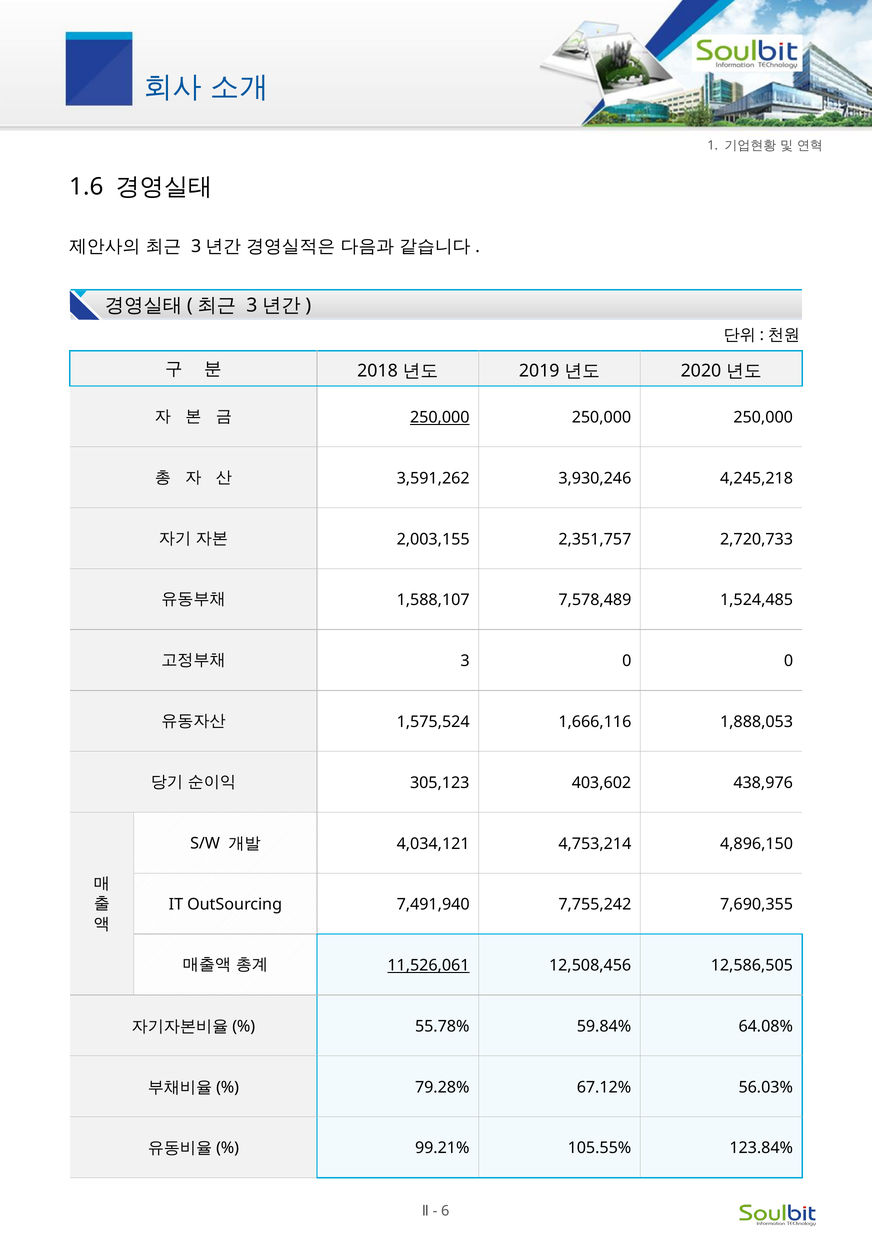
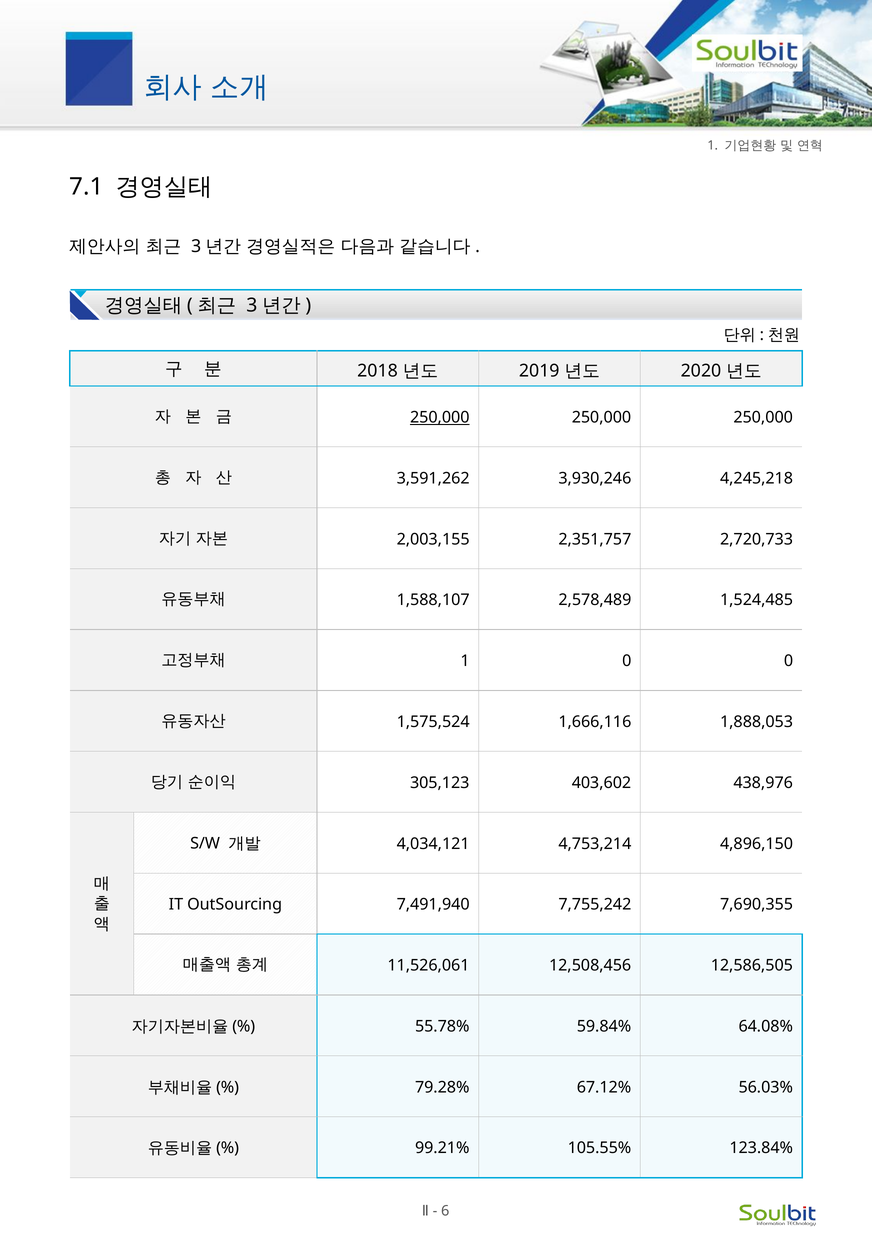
1.6: 1.6 -> 7.1 (86, 187)
7,578,489: 7,578,489 -> 2,578,489 (595, 600)
3: 3 -> 1 (465, 661)
11,526,061 underline: present -> none (428, 966)
